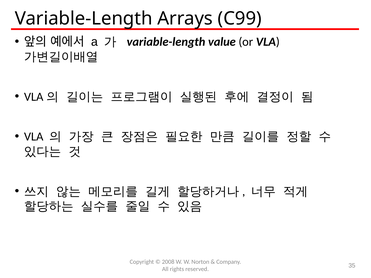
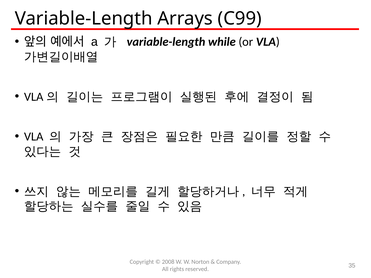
value: value -> while (222, 42)
